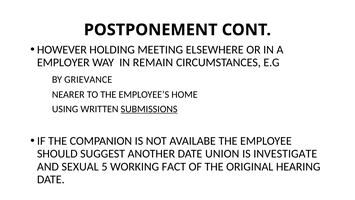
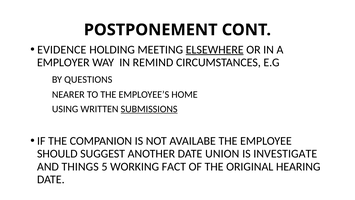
HOWEVER: HOWEVER -> EVIDENCE (62, 50)
ELSEWHERE underline: none -> present (215, 50)
REMAIN: REMAIN -> REMIND (153, 62)
GRIEVANCE: GRIEVANCE -> QUESTIONS (88, 79)
SEXUAL: SEXUAL -> THINGS (80, 166)
